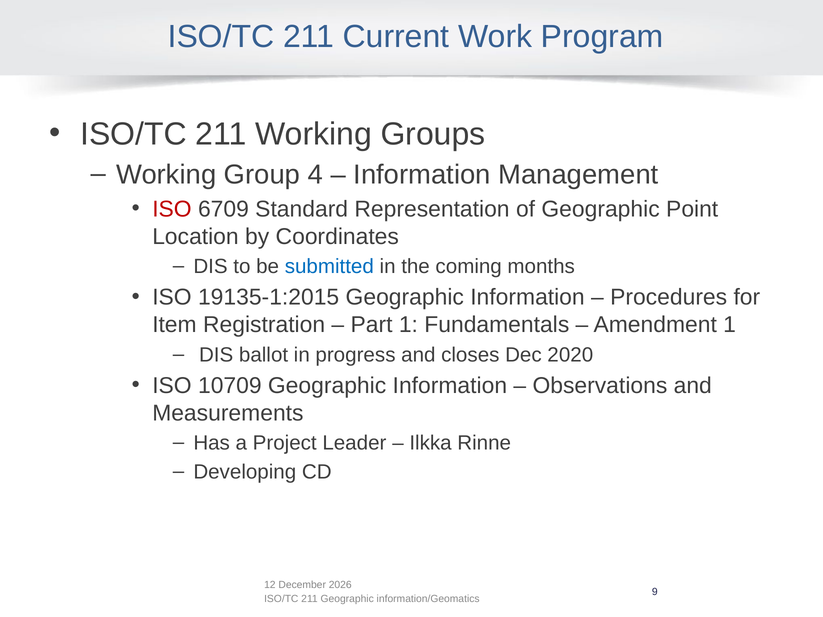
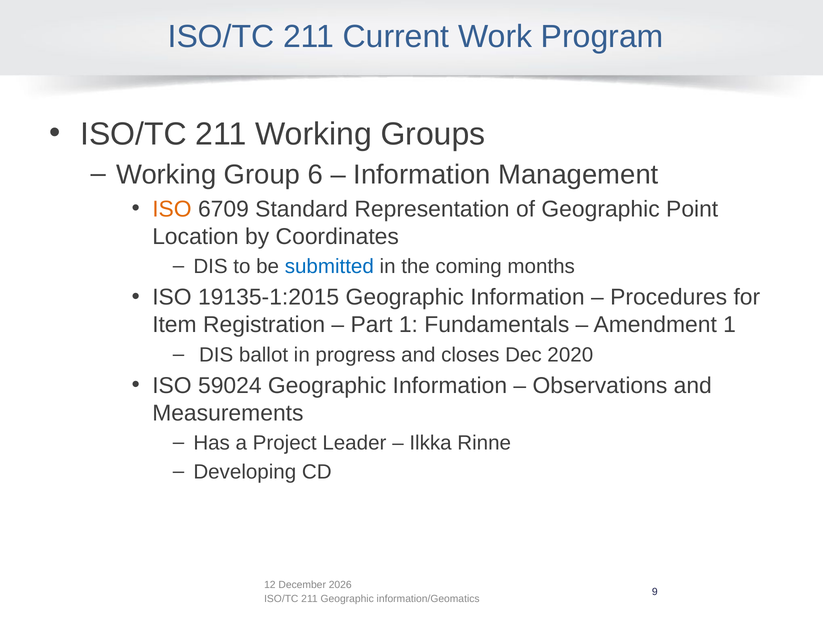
4: 4 -> 6 (315, 175)
ISO colour: red -> orange (172, 209)
10709: 10709 -> 59024 (230, 386)
